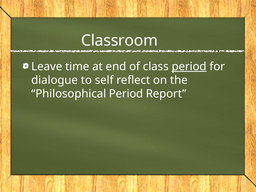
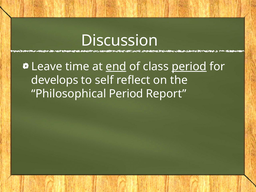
Classroom: Classroom -> Discussion (119, 41)
end underline: none -> present (116, 67)
dialogue: dialogue -> develops (55, 80)
